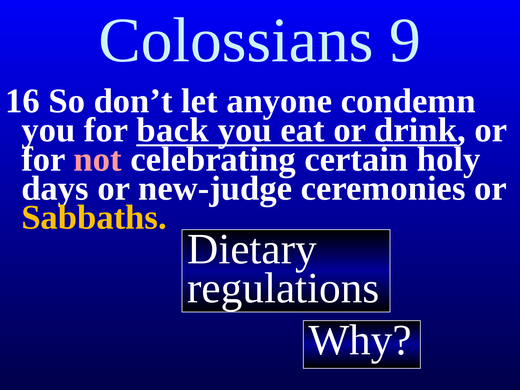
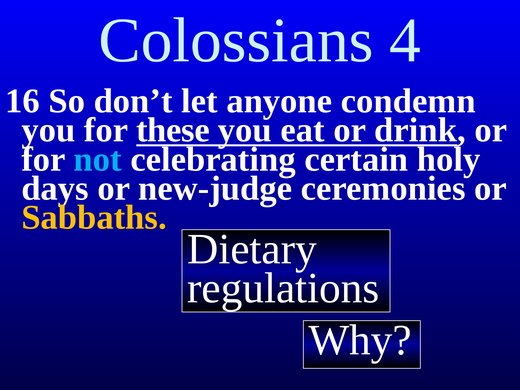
9: 9 -> 4 (405, 41)
back: back -> these (173, 130)
not colour: pink -> light blue (98, 159)
